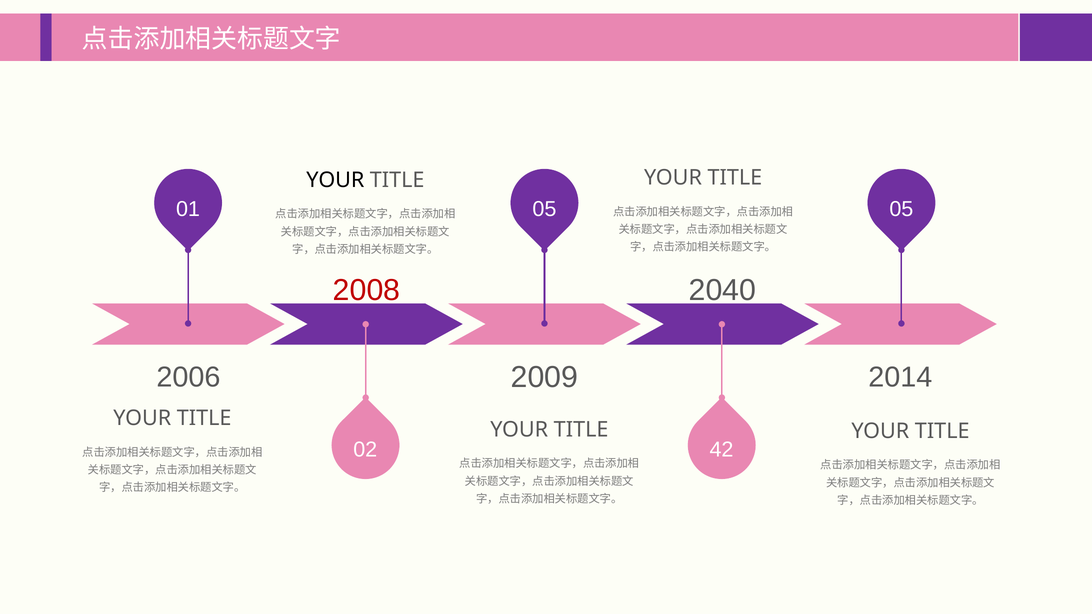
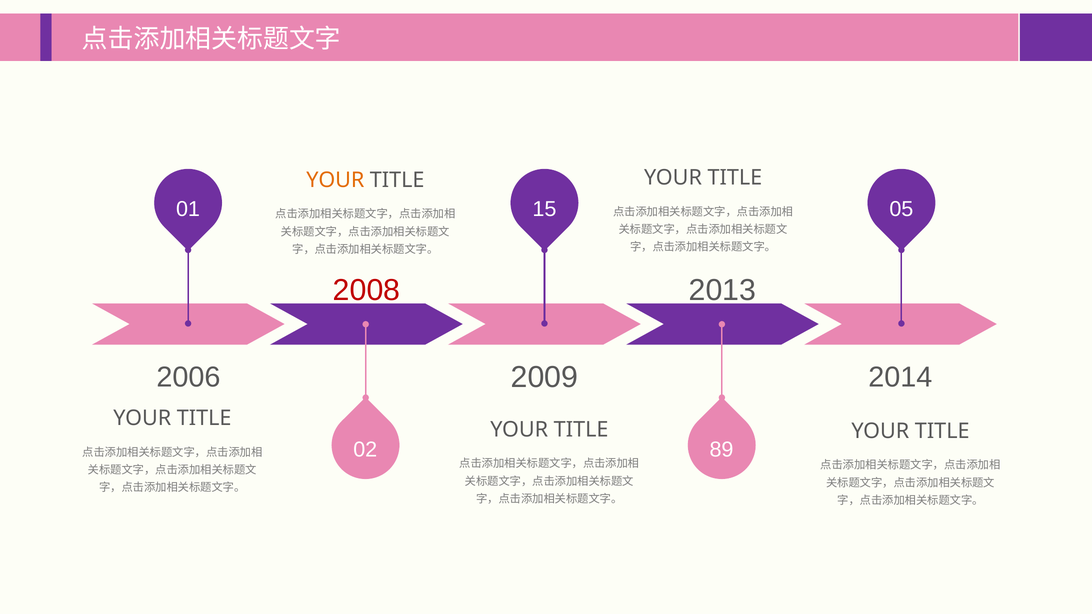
YOUR colour: black -> orange (335, 180)
01 05: 05 -> 15 (544, 209)
2040: 2040 -> 2013 (722, 291)
42: 42 -> 89 (722, 450)
